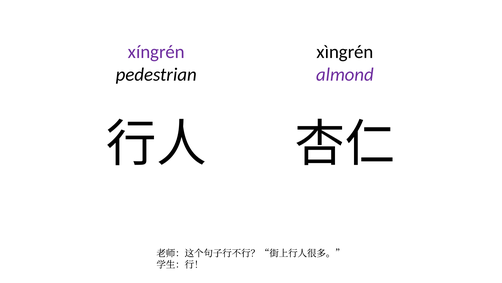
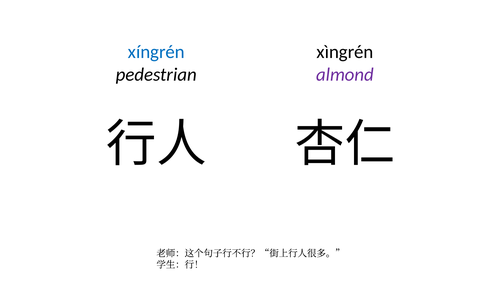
xíngrén colour: purple -> blue (156, 52)
